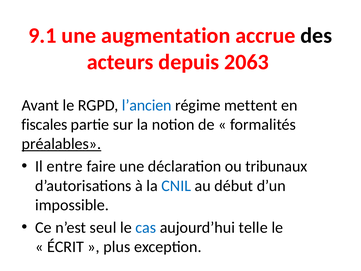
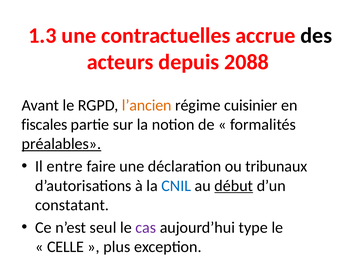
9.1: 9.1 -> 1.3 (42, 36)
augmentation: augmentation -> contractuelles (166, 36)
2063: 2063 -> 2088 (247, 62)
l’ancien colour: blue -> orange (147, 105)
mettent: mettent -> cuisinier (251, 105)
début underline: none -> present (234, 186)
impossible: impossible -> constatant (72, 205)
cas colour: blue -> purple (146, 227)
telle: telle -> type (253, 227)
ÉCRIT: ÉCRIT -> CELLE (66, 247)
